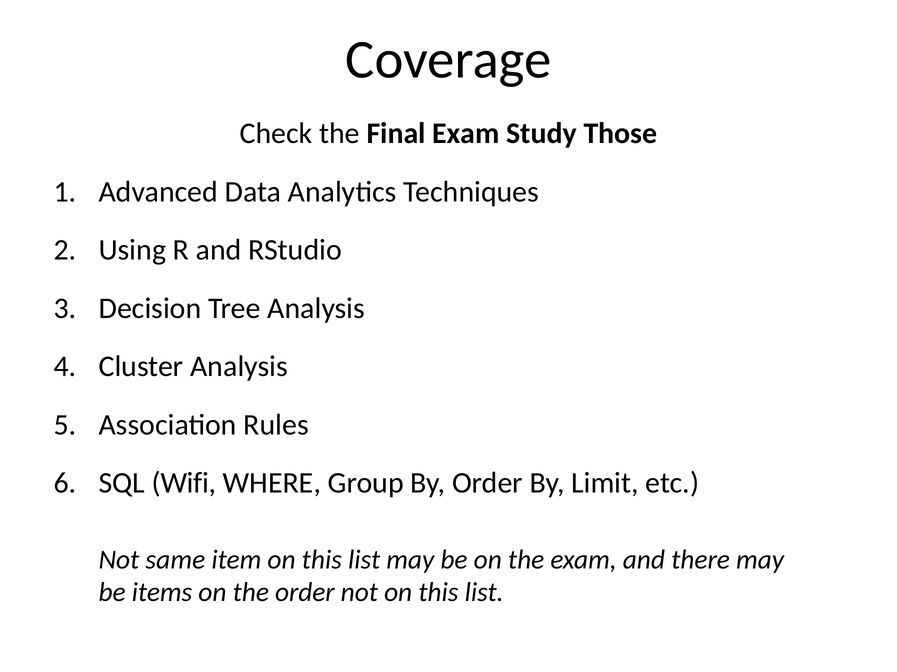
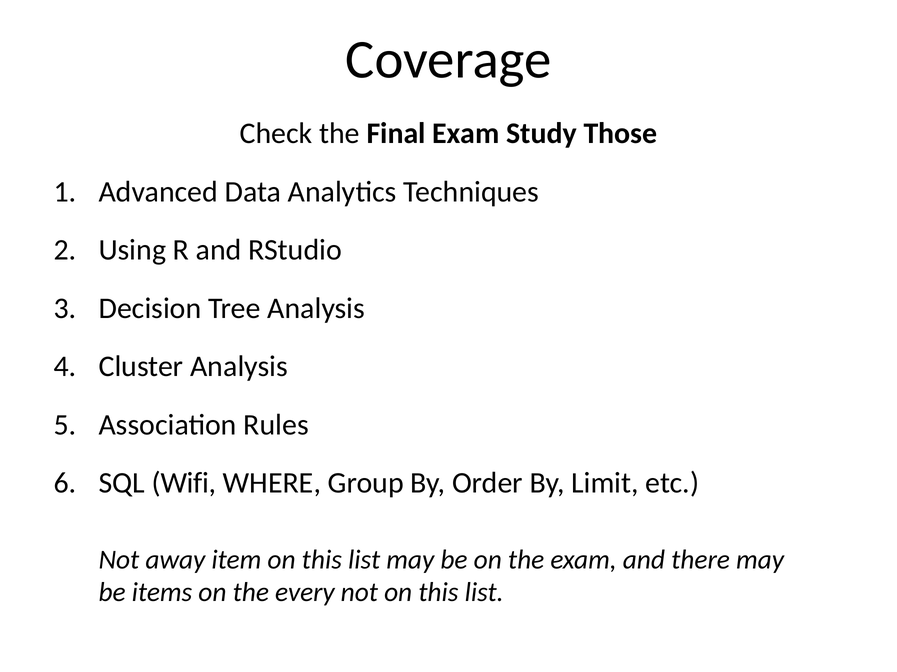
same: same -> away (175, 560)
the order: order -> every (305, 593)
